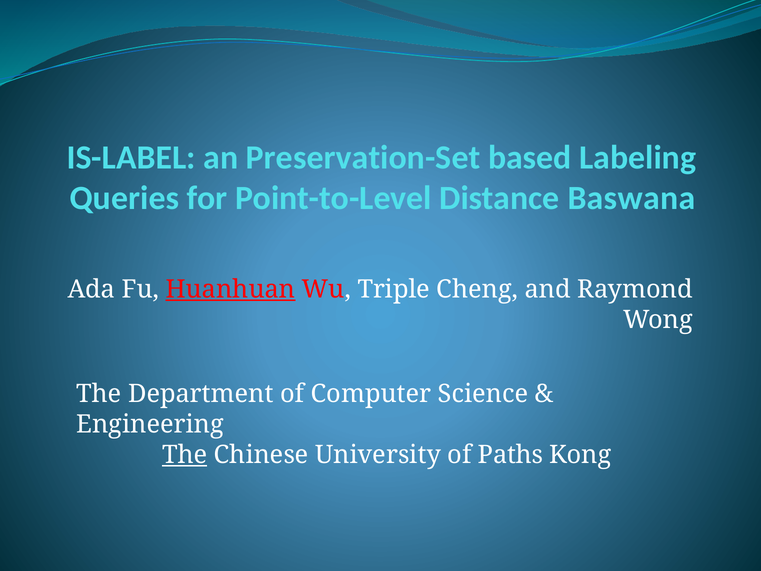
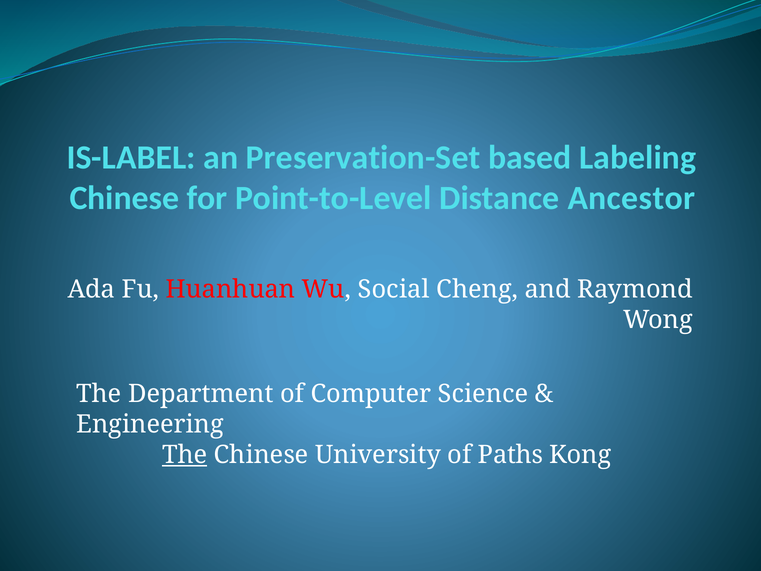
Queries: Queries -> Chinese (124, 198)
Baswana: Baswana -> Ancestor (631, 198)
Huanhuan underline: present -> none (230, 289)
Triple: Triple -> Social (394, 289)
